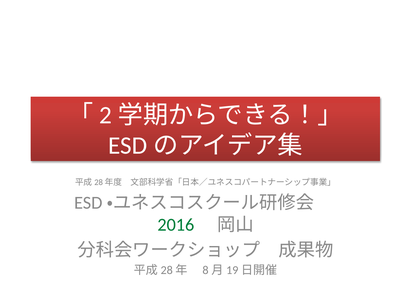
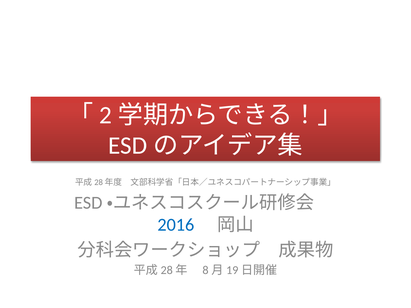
2016 colour: green -> blue (176, 225)
